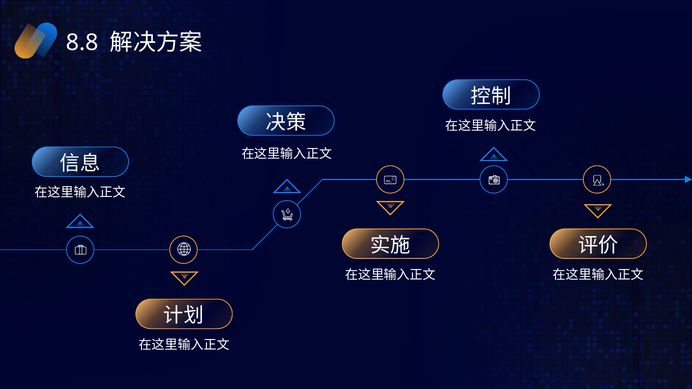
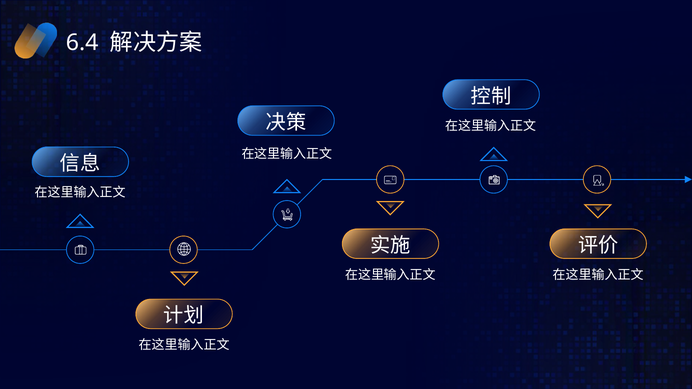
8.8: 8.8 -> 6.4 (82, 43)
